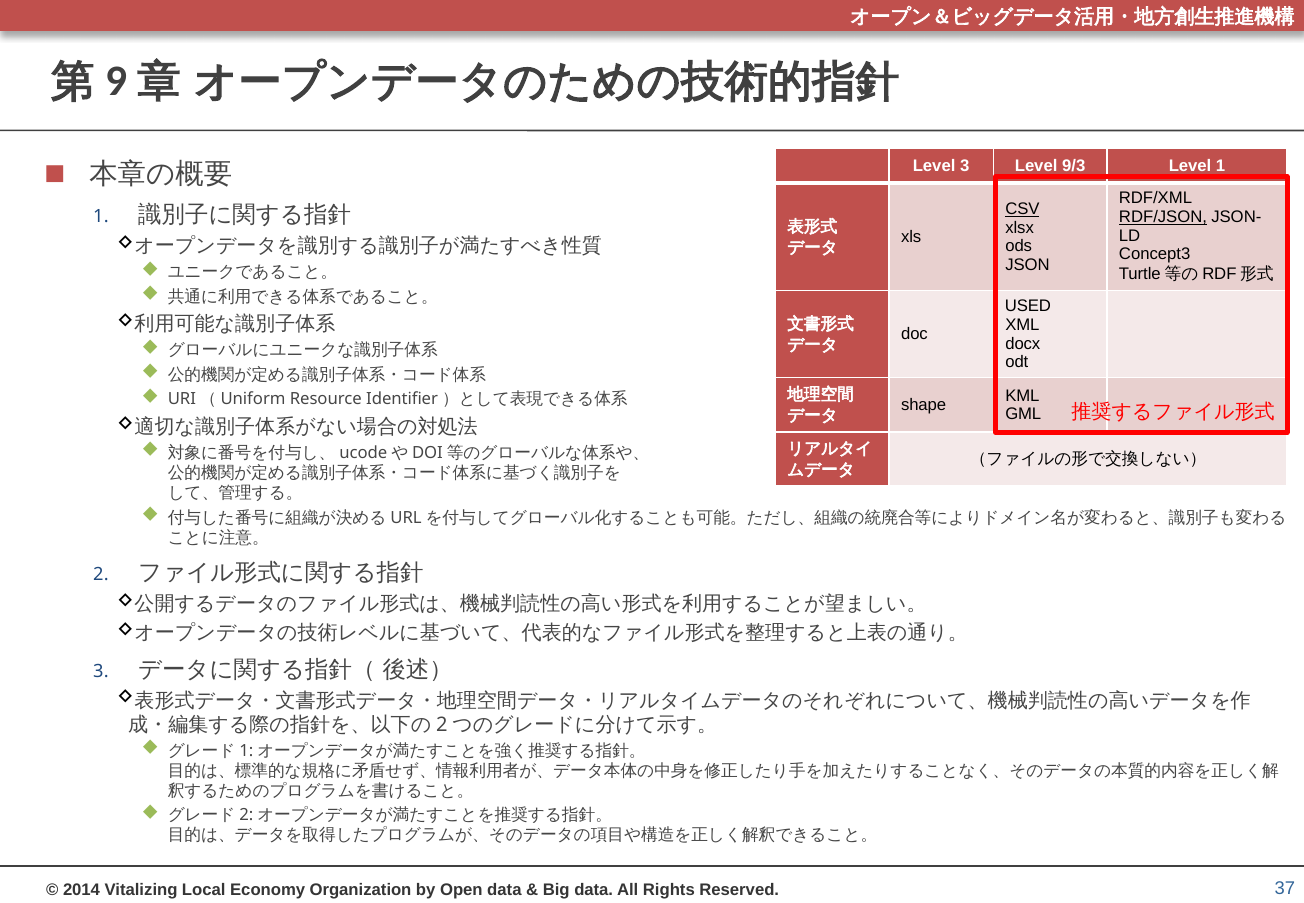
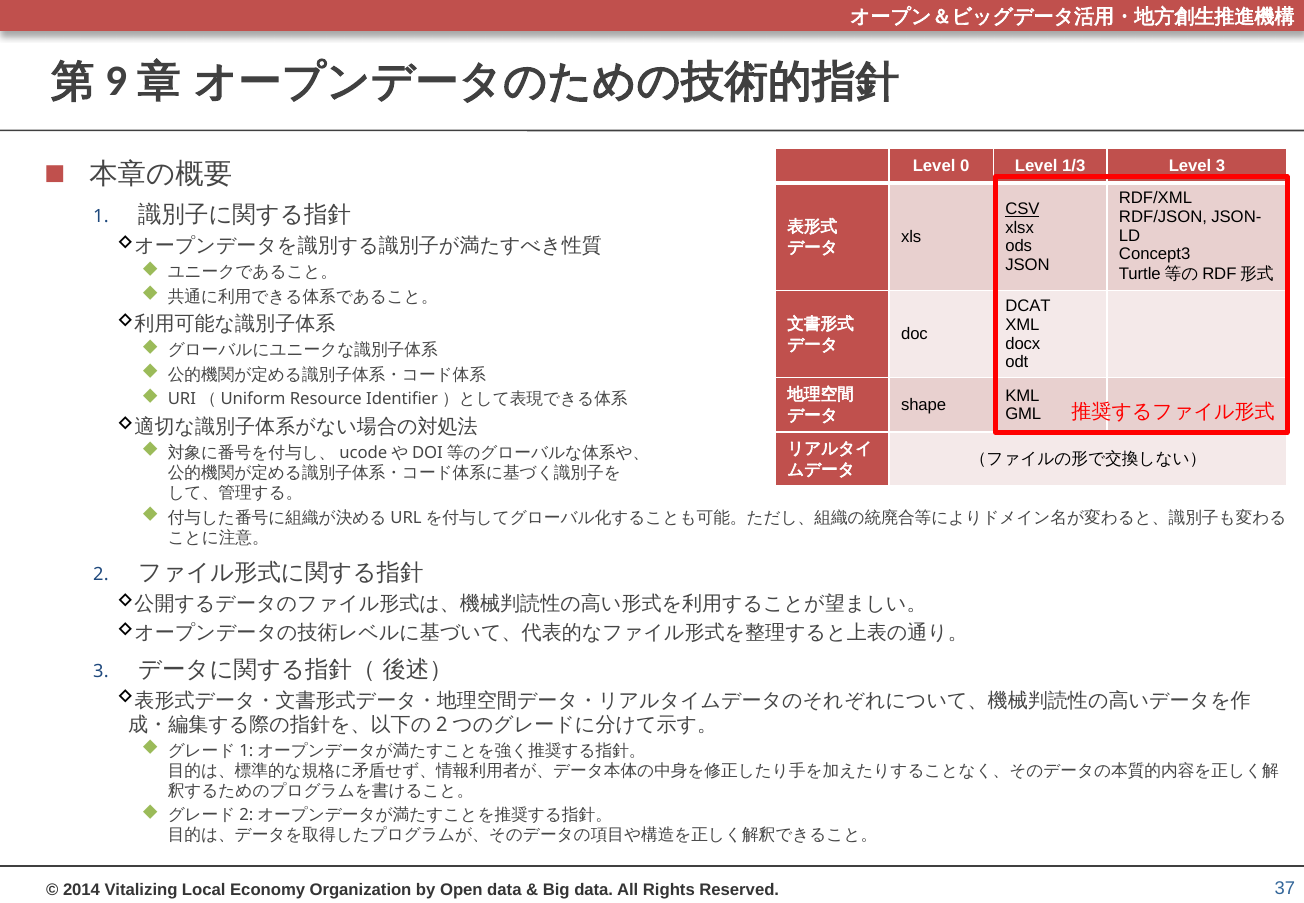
Level 3: 3 -> 0 (965, 166)
9/3: 9/3 -> 1/3 (1074, 166)
Level 1: 1 -> 3 (1221, 166)
RDF/JSON underline: present -> none (1163, 217)
USED: USED -> DCAT (1028, 306)
